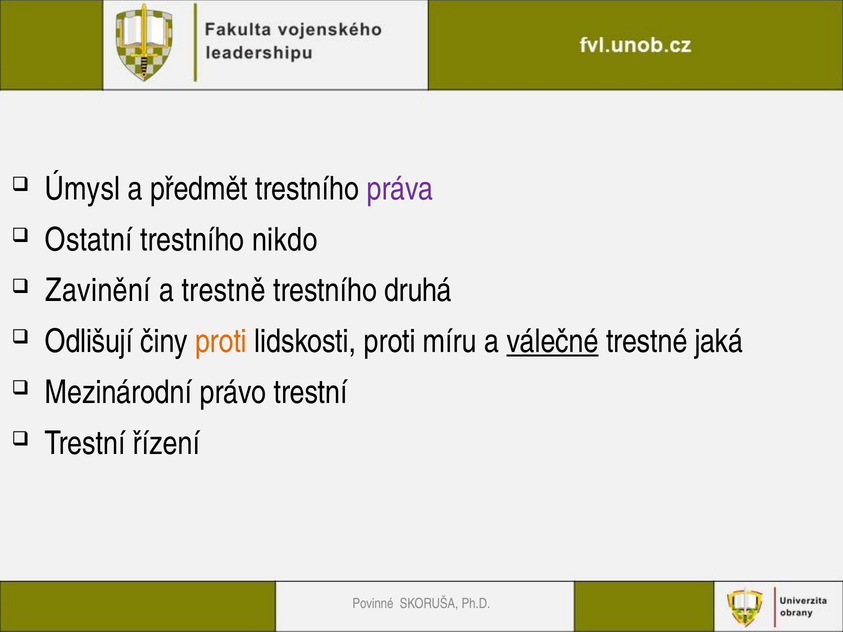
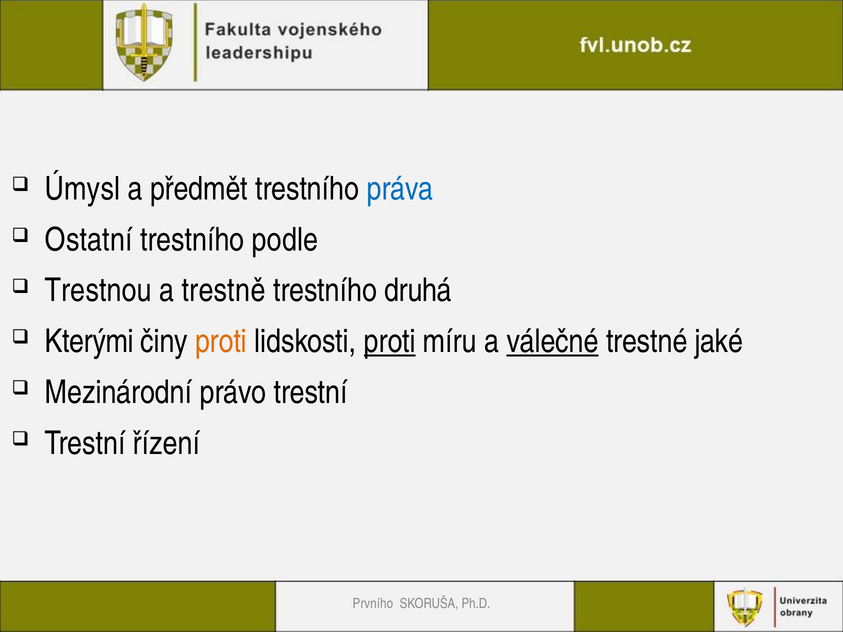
práva colour: purple -> blue (400, 189)
nikdo: nikdo -> podle (285, 240)
Zavinění: Zavinění -> Trestnou (98, 291)
Odlišují: Odlišují -> Kterými (89, 342)
proti underline: none -> present (390, 342)
jaká: jaká -> jaké (719, 342)
Povinné: Povinné -> Prvního (373, 604)
